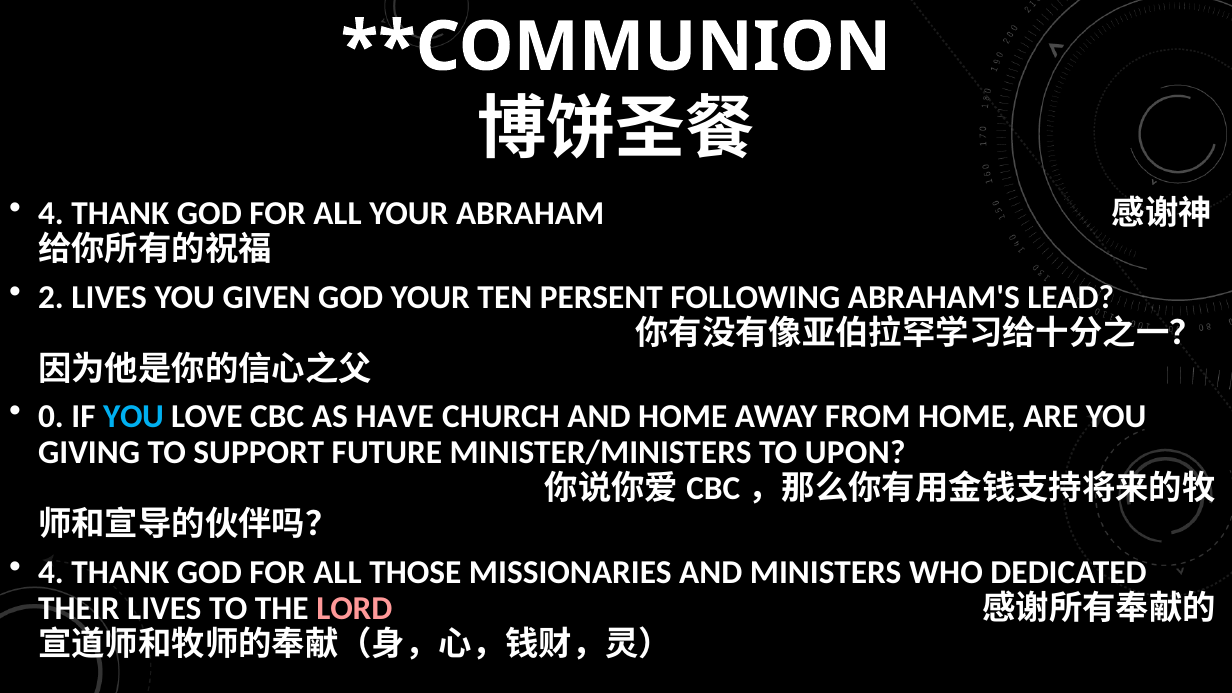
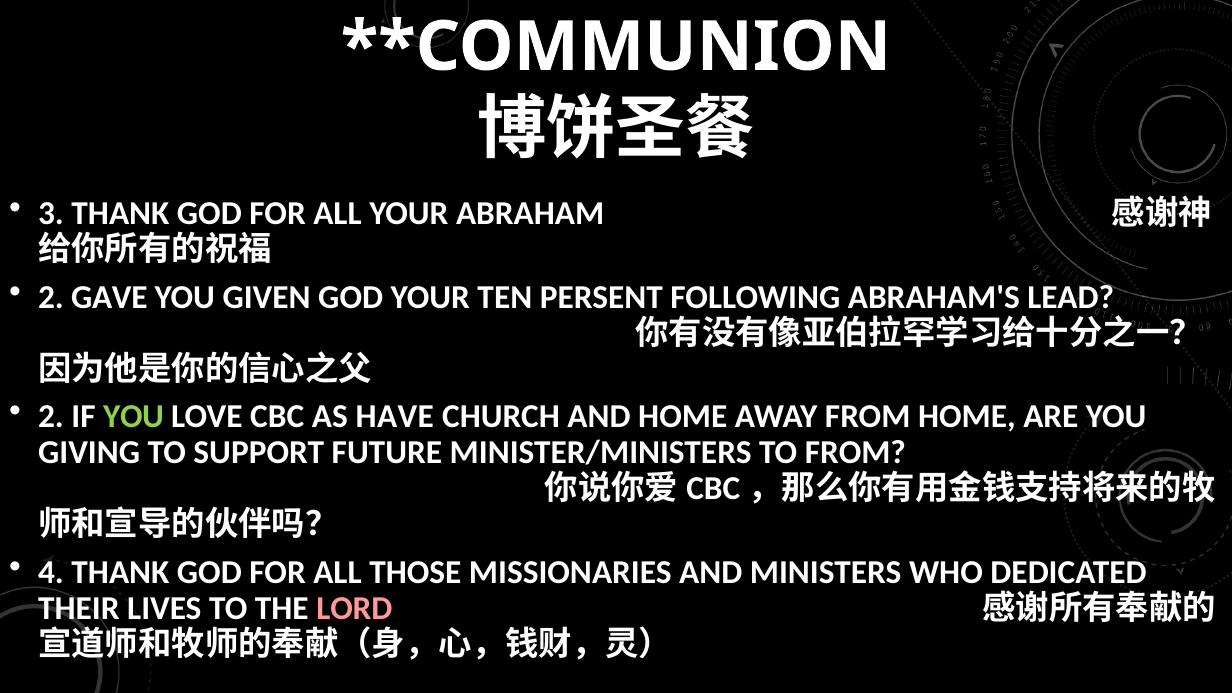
4: 4 -> 3 (51, 213)
2 LIVES: LIVES -> GAVE (109, 297)
0: 0 -> 2 (51, 417)
YOU colour: light blue -> light green (133, 417)
TO UPON: UPON -> FROM (855, 453)
